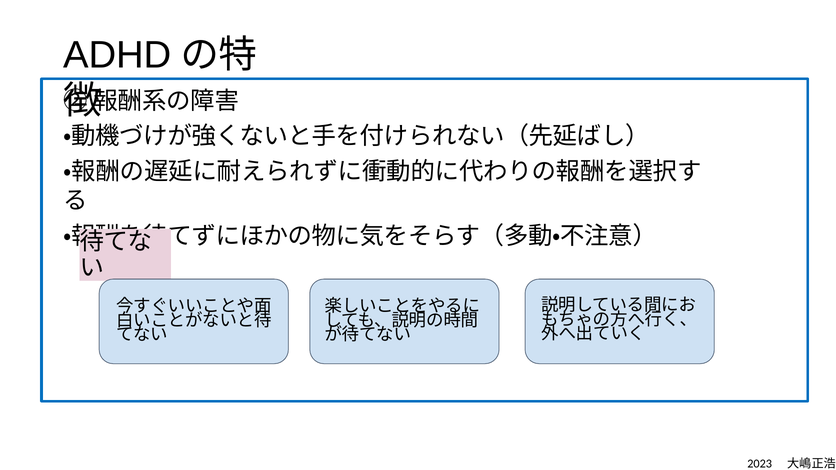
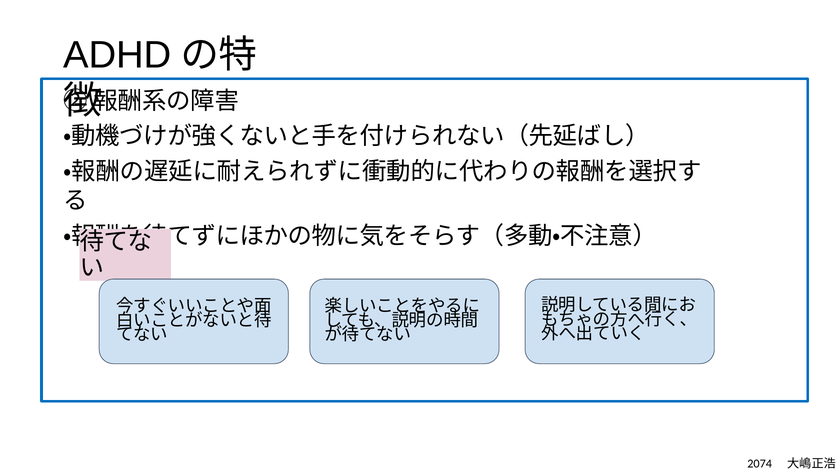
2023: 2023 -> 2074 (760, 464)
